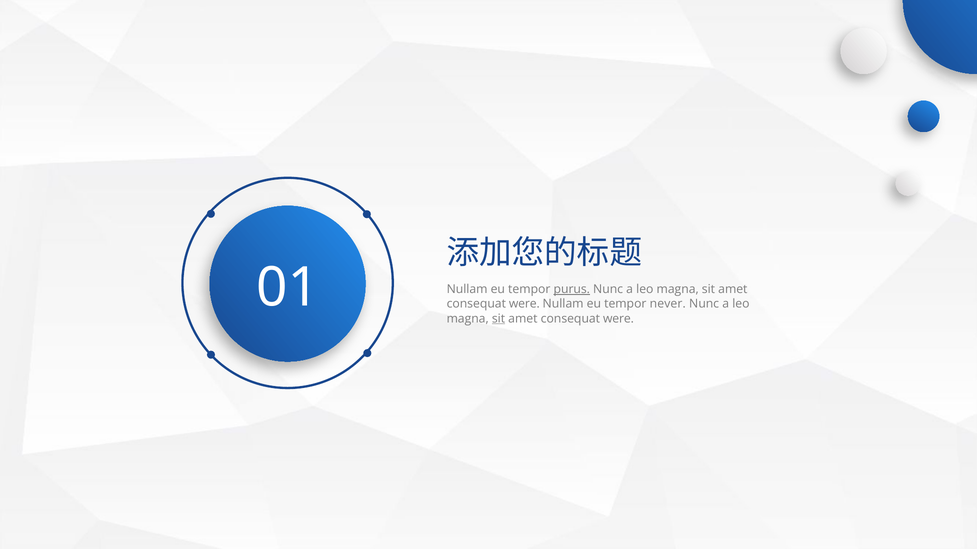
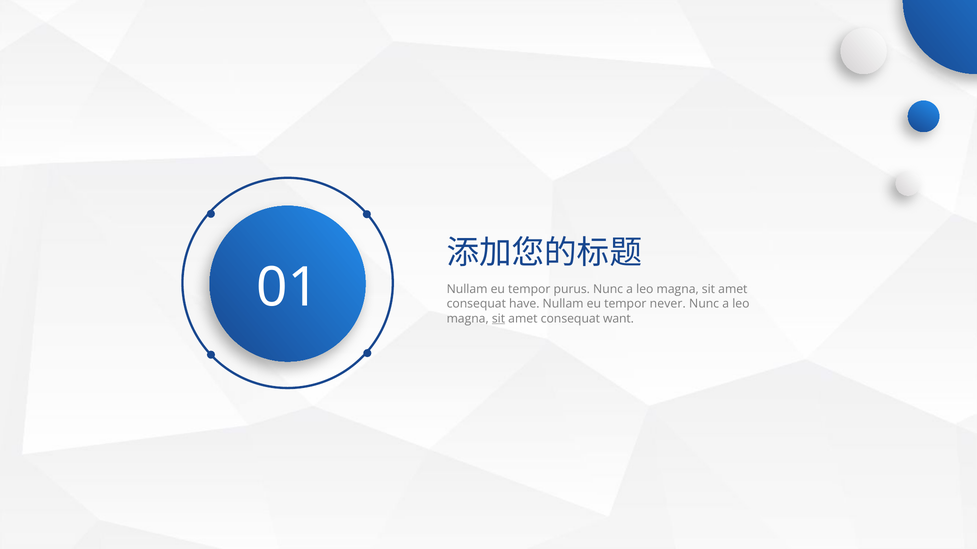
purus underline: present -> none (572, 290)
were: were -> have (524, 304)
were: were -> want (618, 319)
